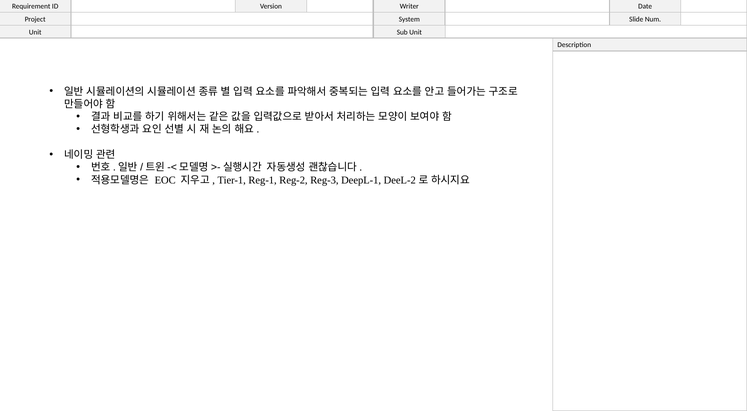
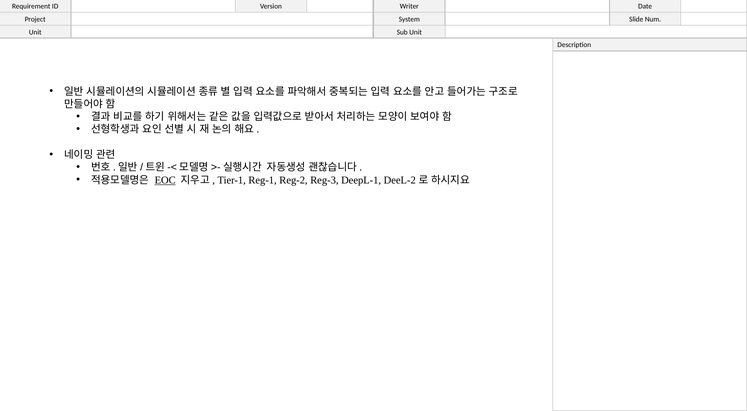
EOC underline: none -> present (165, 180)
